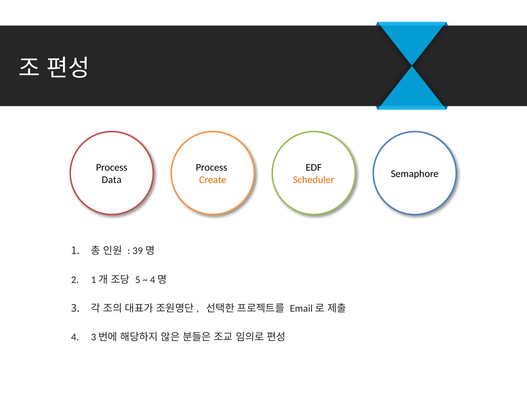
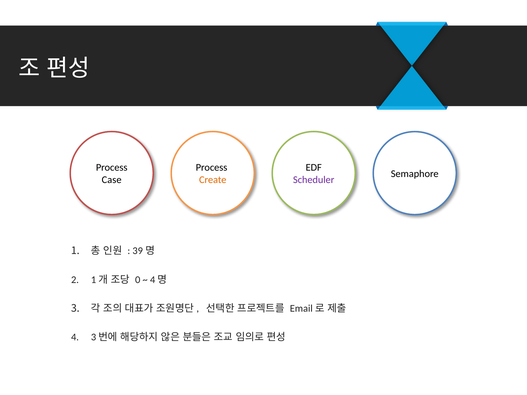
Data: Data -> Case (112, 180)
Scheduler colour: orange -> purple (314, 180)
5: 5 -> 0 (138, 280)
